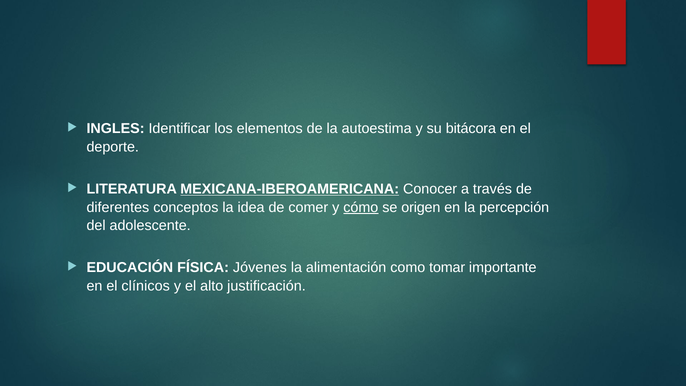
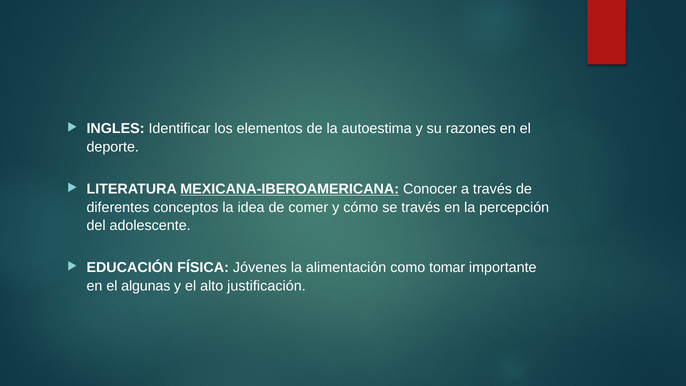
bitácora: bitácora -> razones (471, 129)
cómo underline: present -> none (361, 207)
se origen: origen -> través (421, 207)
clínicos: clínicos -> algunas (146, 286)
